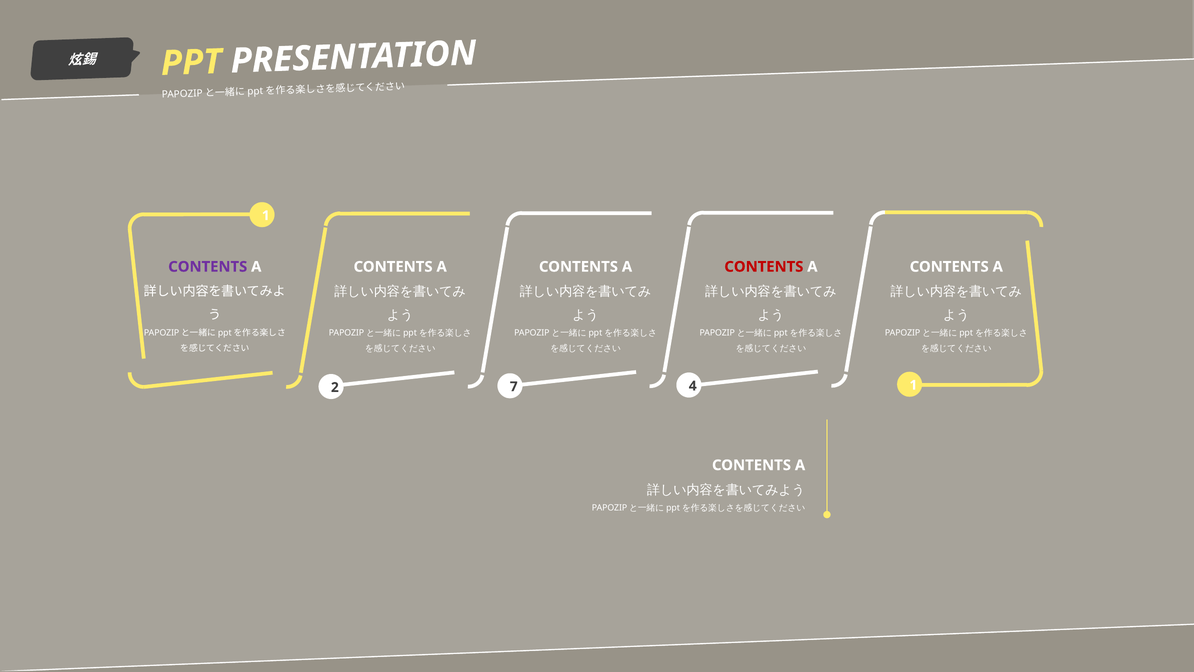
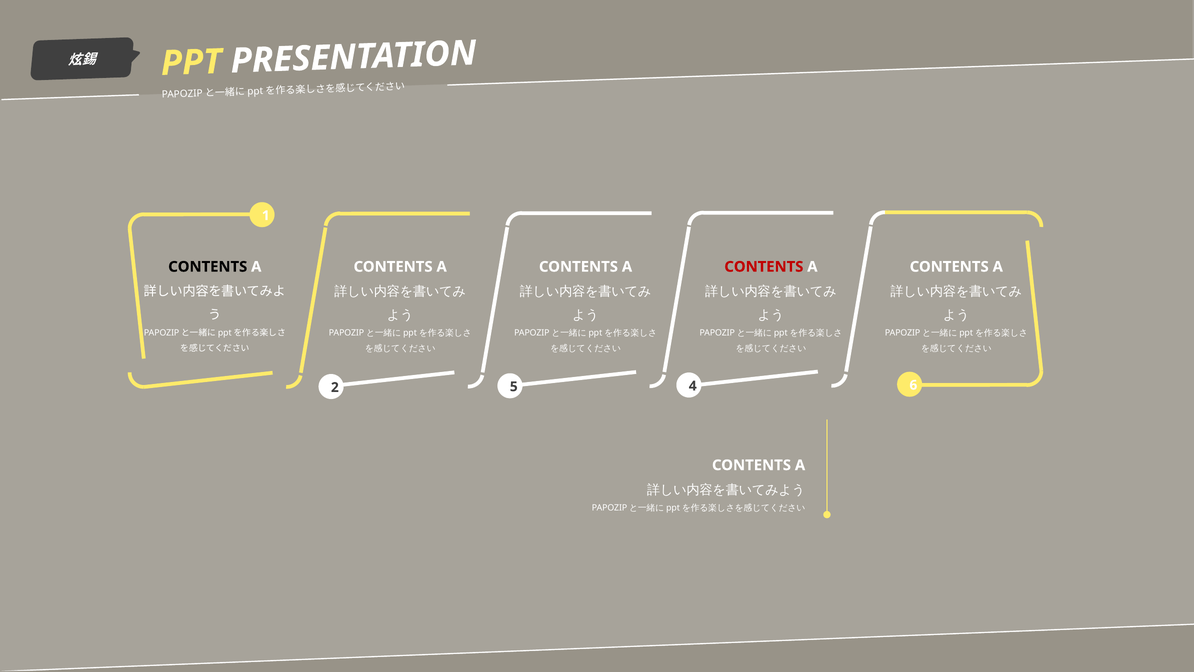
CONTENTS colour: purple -> black (208, 267)
7: 7 -> 5 (514, 386)
4 1: 1 -> 6 (913, 385)
